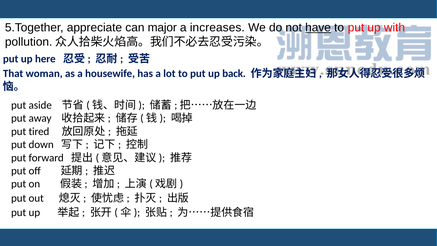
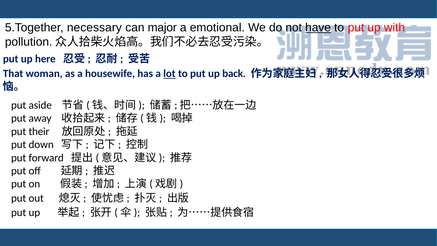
appreciate: appreciate -> necessary (94, 28)
increases: increases -> emotional (217, 28)
lot underline: none -> present (169, 74)
tired: tired -> their (39, 131)
